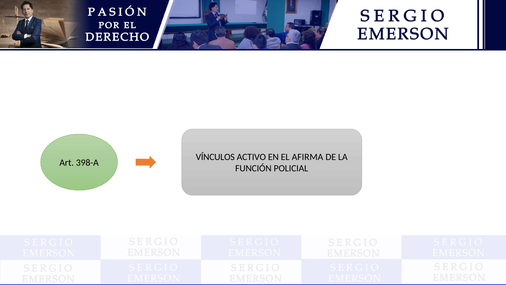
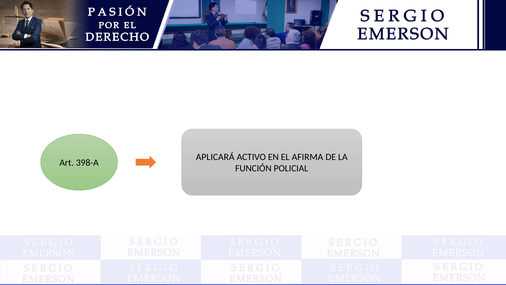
VÍNCULOS: VÍNCULOS -> APLICARÁ (215, 157)
